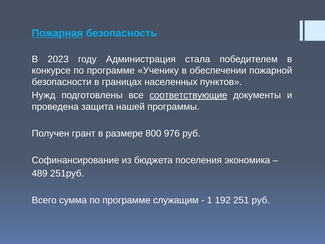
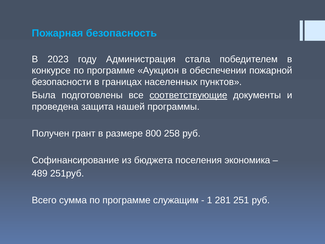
Пожарная underline: present -> none (57, 33)
Ученику: Ученику -> Аукцион (158, 70)
Нужд: Нужд -> Была (44, 95)
976: 976 -> 258 (172, 133)
192: 192 -> 281 (223, 200)
